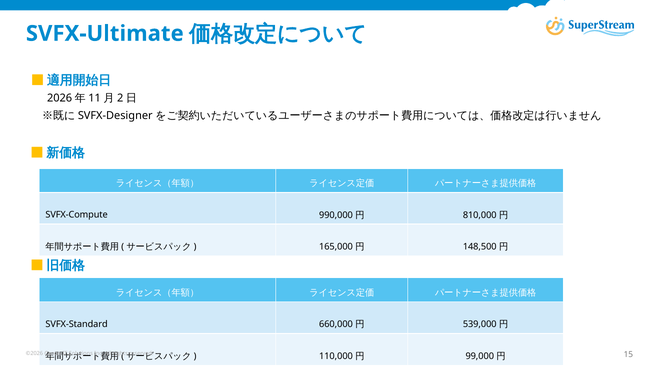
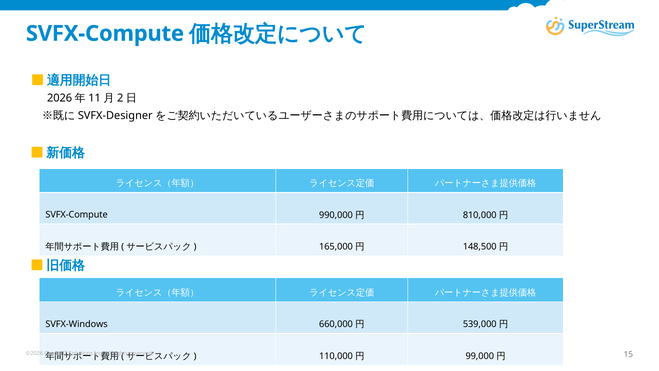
SVFX-Ultimate: SVFX-Ultimate -> SVFX-Compute (105, 34)
SVFX-Standard: SVFX-Standard -> SVFX-Windows (77, 324)
